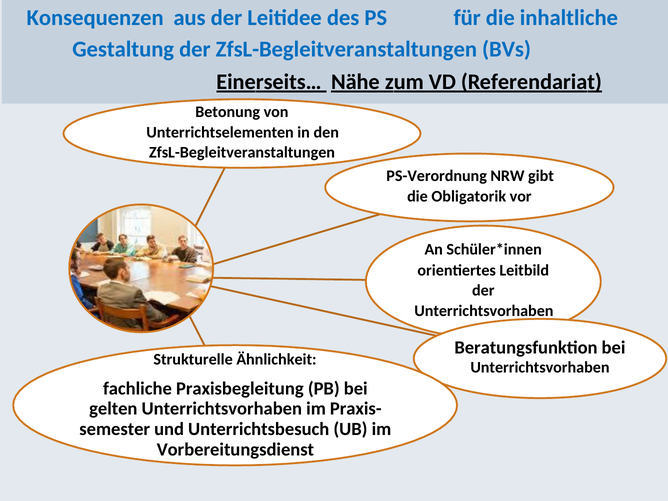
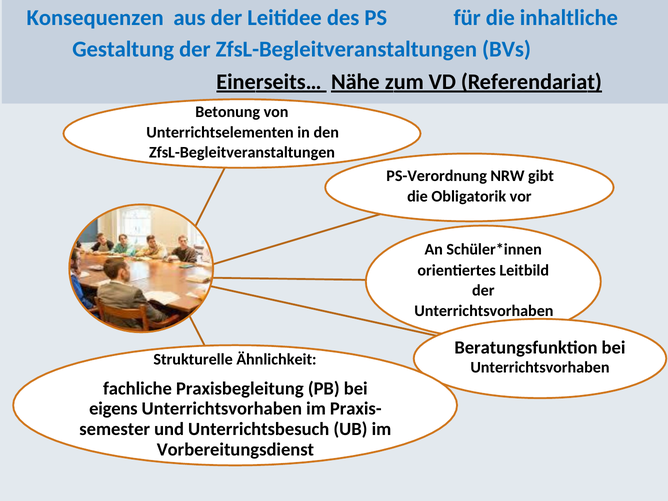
gelten: gelten -> eigens (113, 409)
